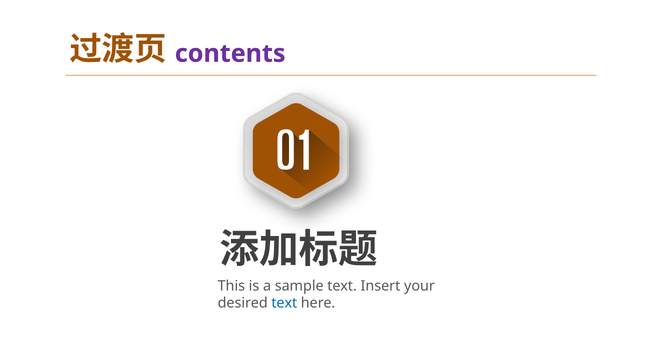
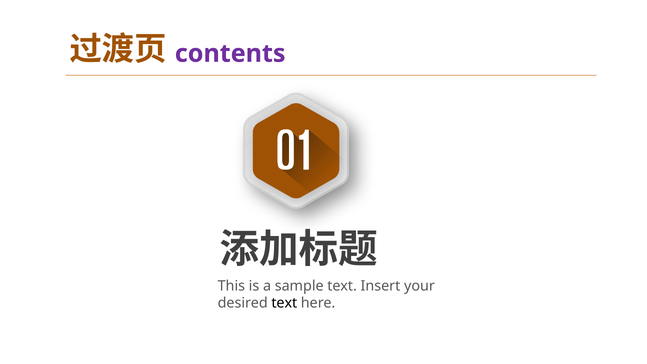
text colour: blue -> black (284, 303)
